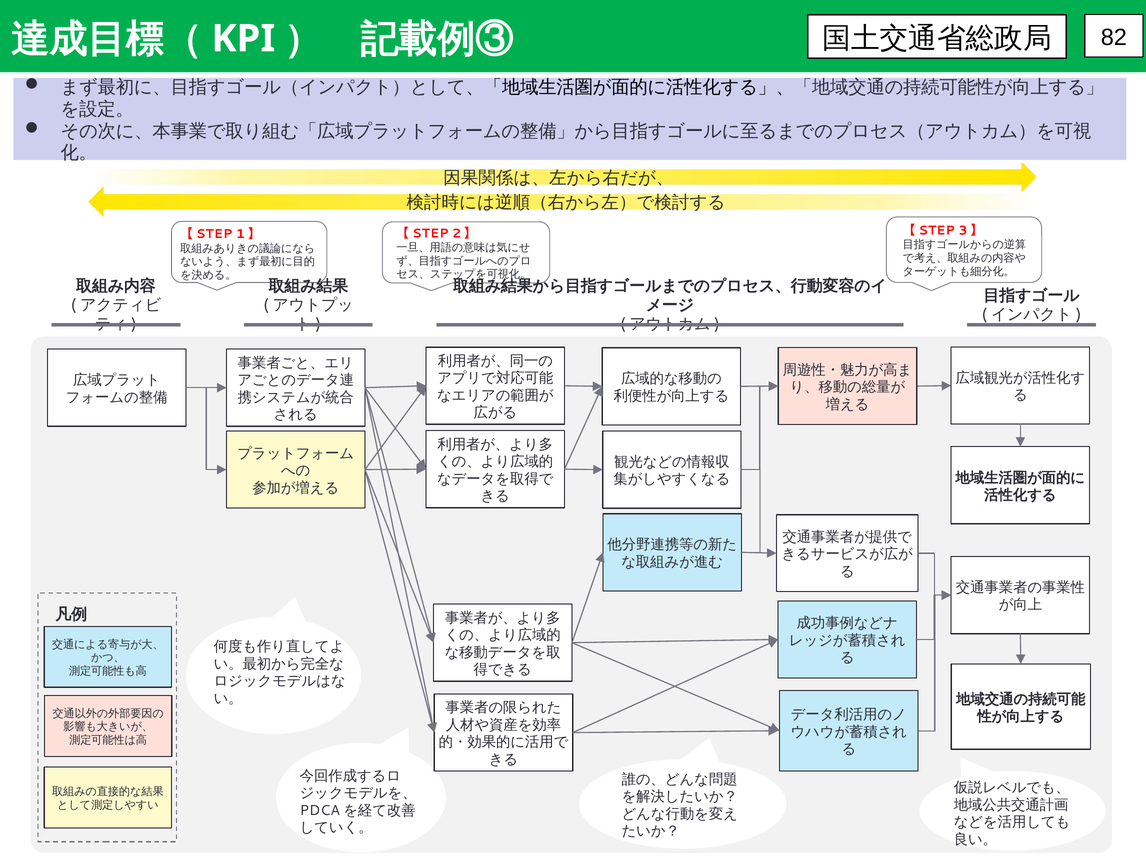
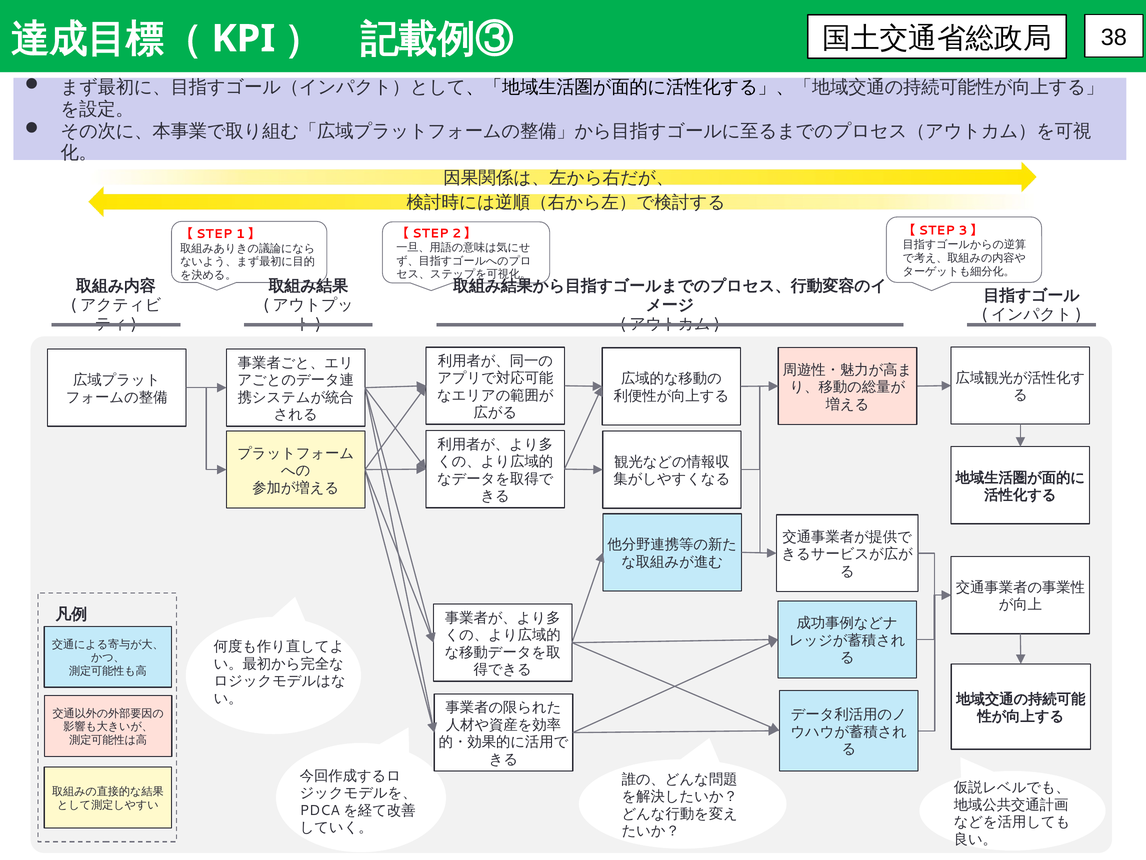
82: 82 -> 38 (1114, 37)
